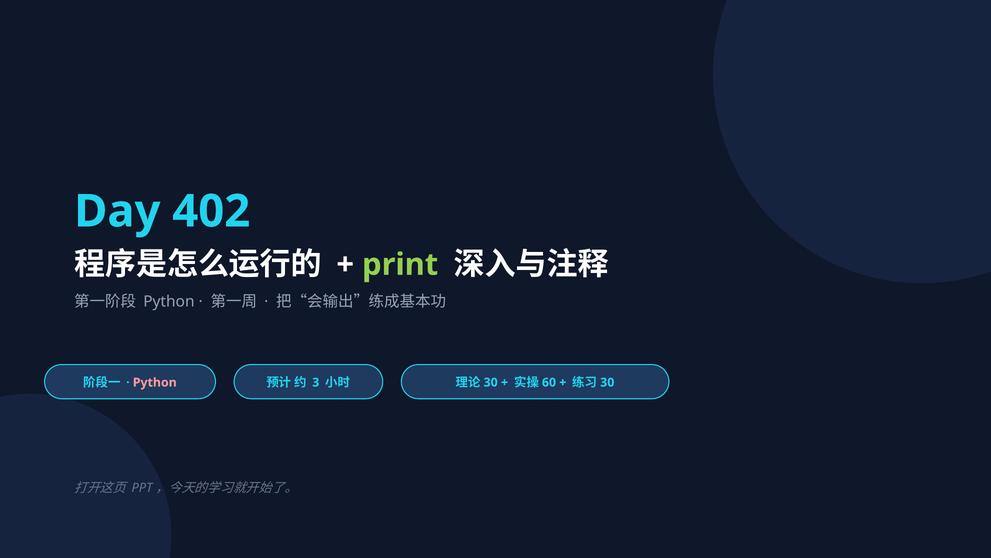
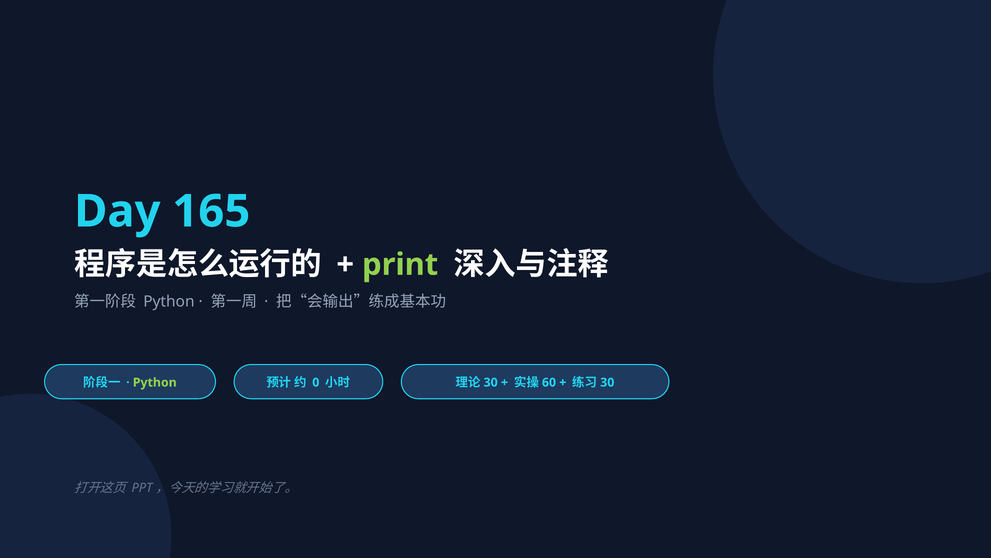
402: 402 -> 165 (211, 211)
Python colour: pink -> light green (155, 382)
3: 3 -> 0 (316, 382)
